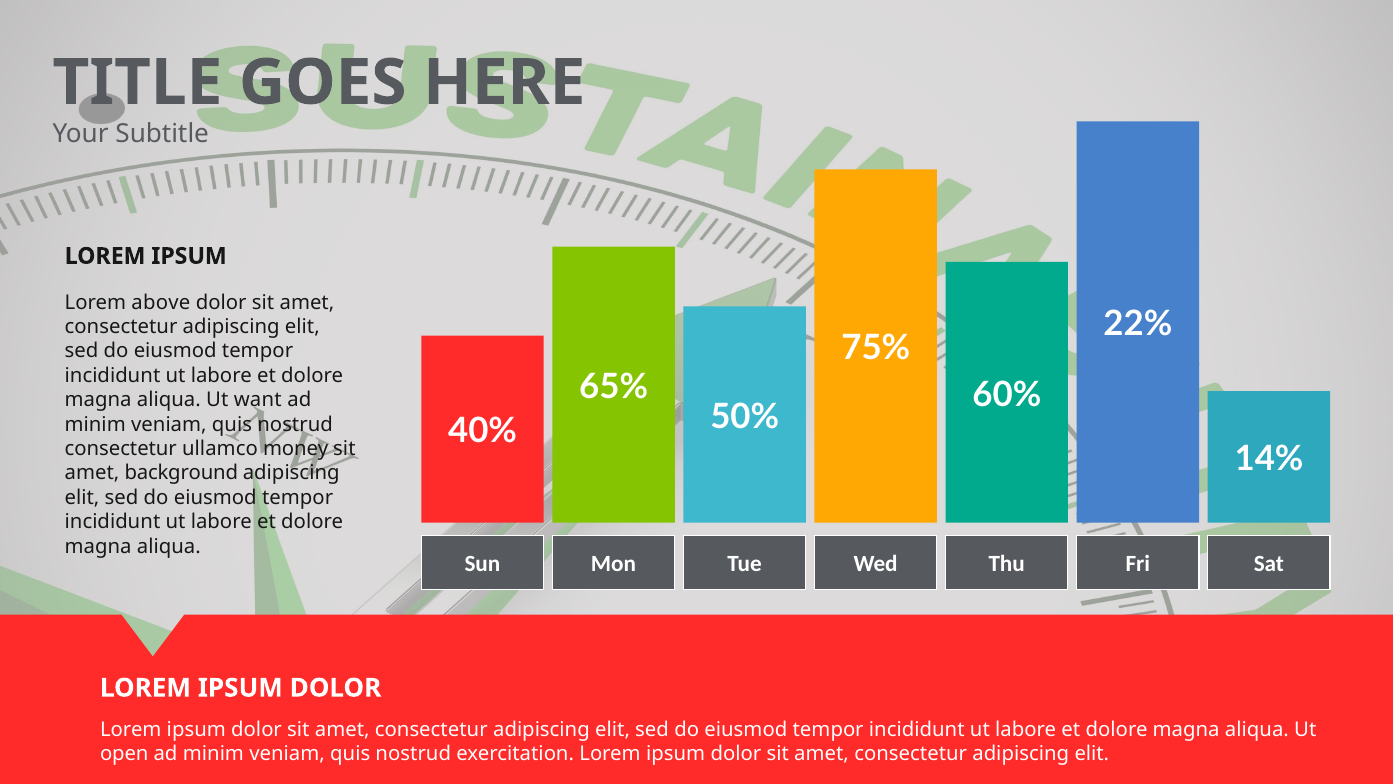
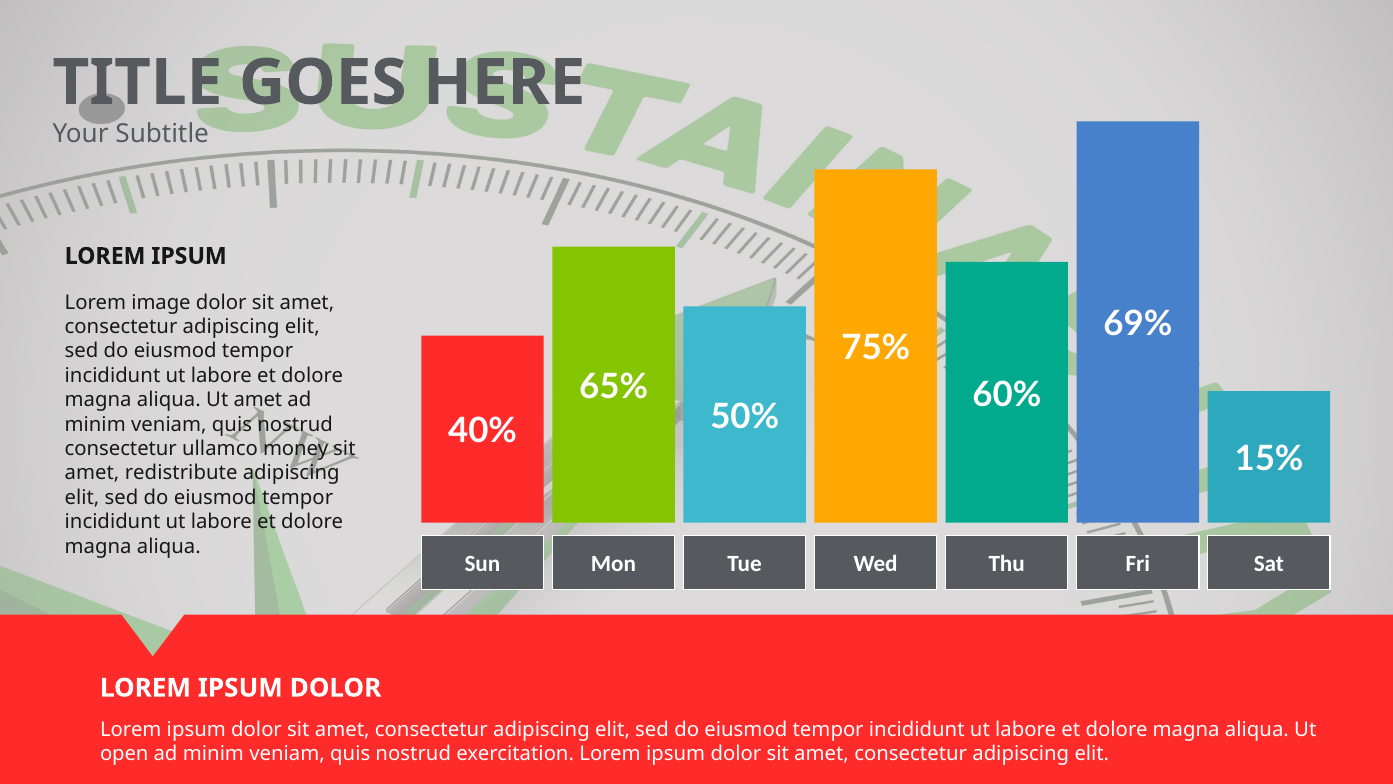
above: above -> image (161, 302)
22%: 22% -> 69% (1138, 324)
Ut want: want -> amet (258, 400)
14%: 14% -> 15% (1269, 459)
background: background -> redistribute (181, 473)
